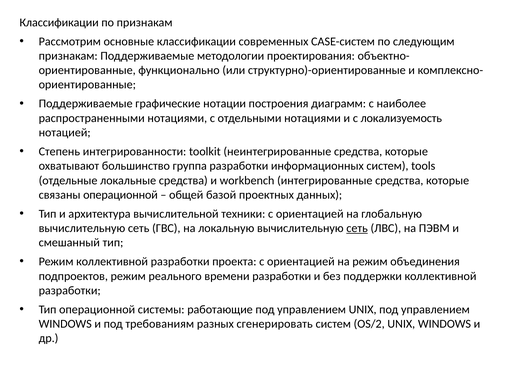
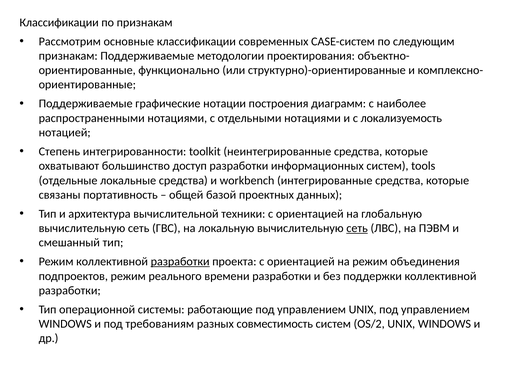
группа: группа -> доступ (190, 166)
связаны операционной: операционной -> портативность (120, 195)
разработки underline: none -> present (180, 262)
сгенерировать: сгенерировать -> совместимость (275, 324)
